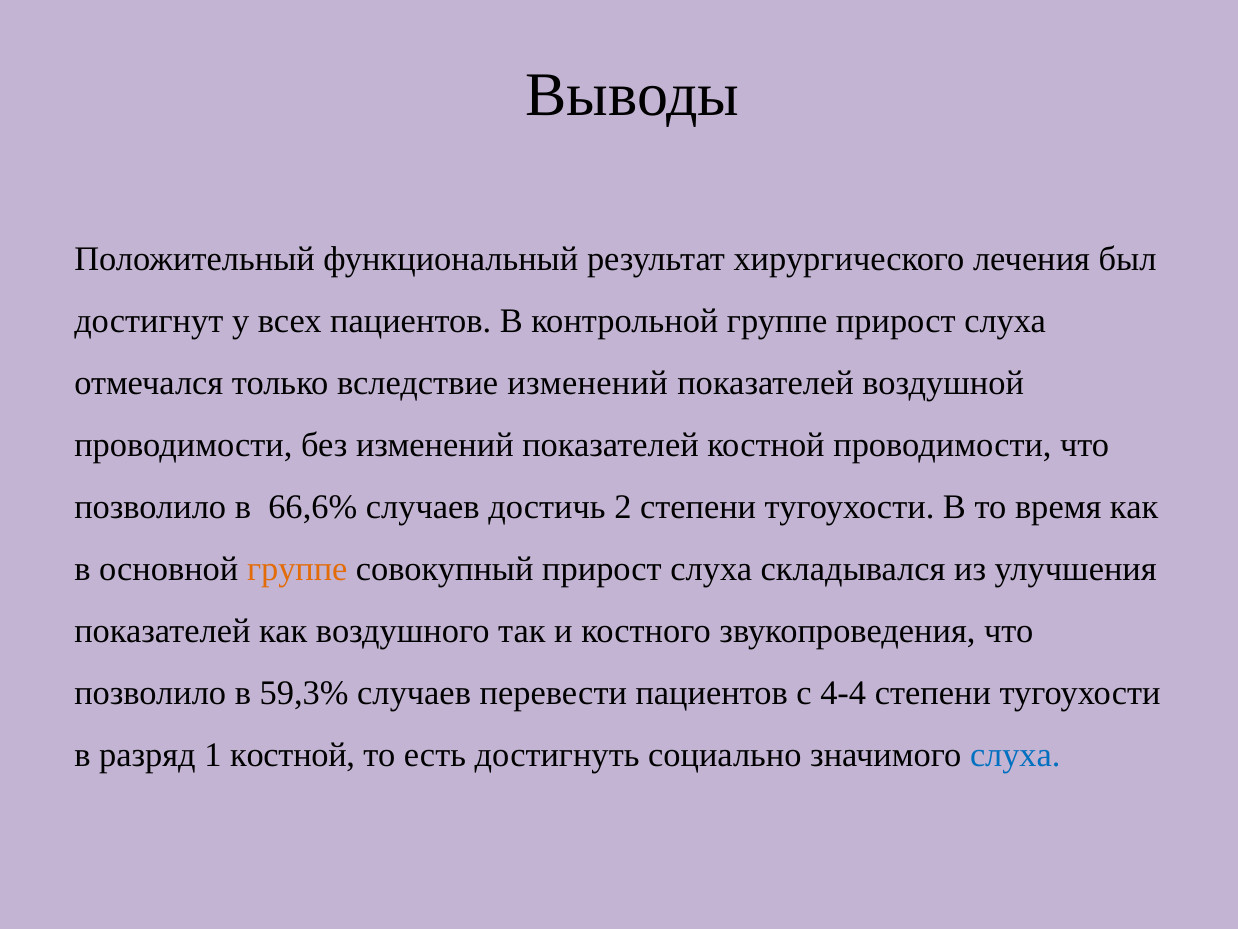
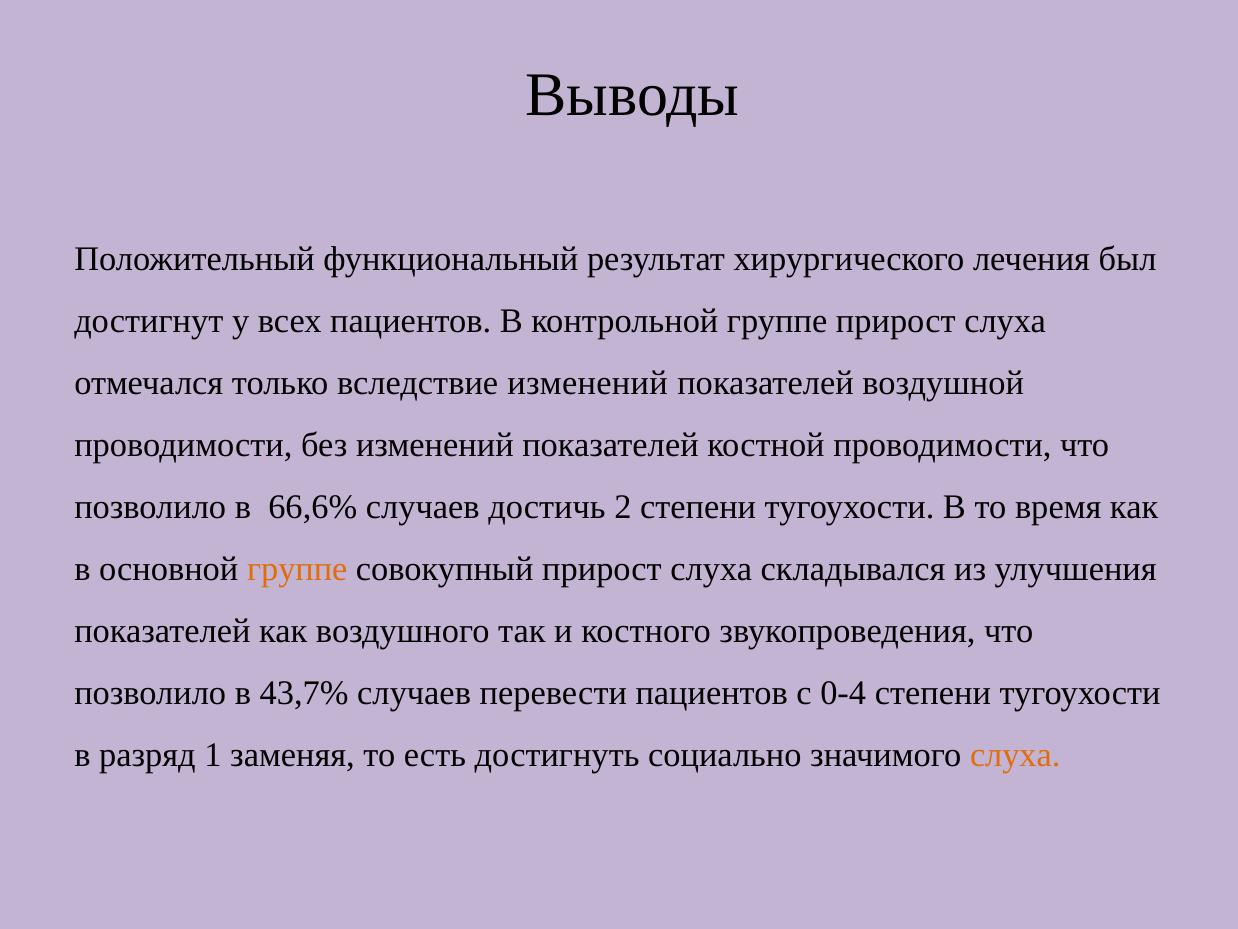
59,3%: 59,3% -> 43,7% (304, 693)
4-4: 4-4 -> 0-4 (843, 693)
1 костной: костной -> заменяя (292, 754)
слуха colour: blue -> orange (1015, 754)
